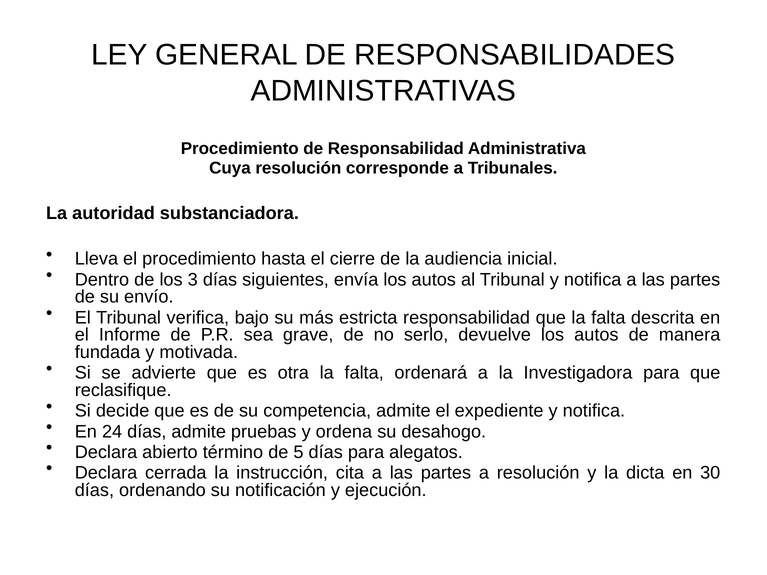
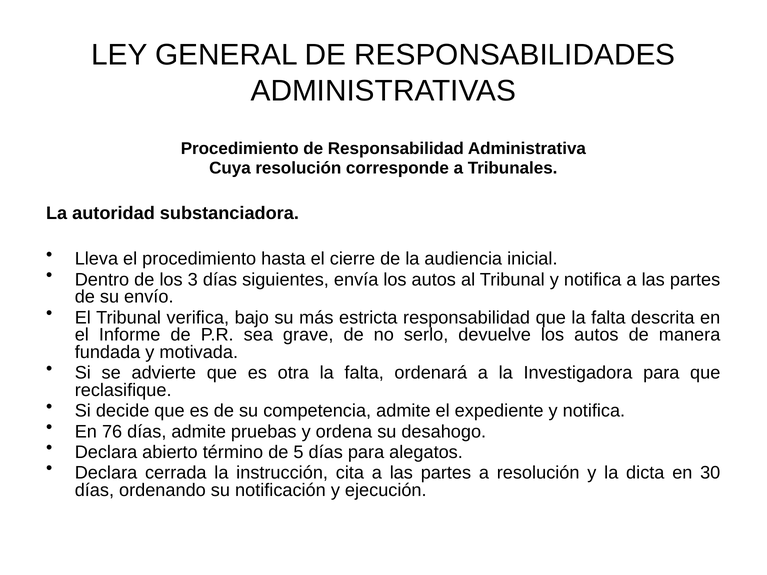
24: 24 -> 76 (112, 432)
